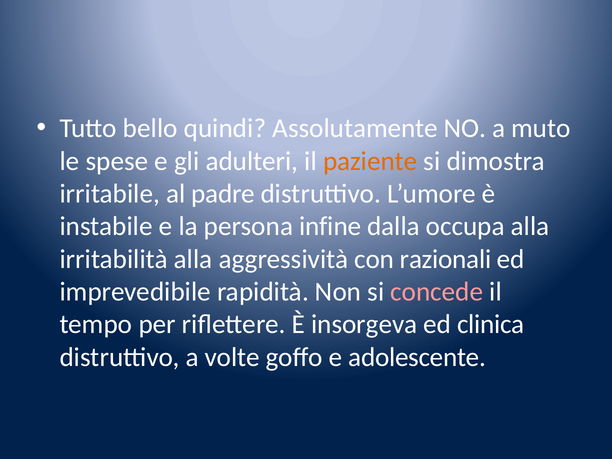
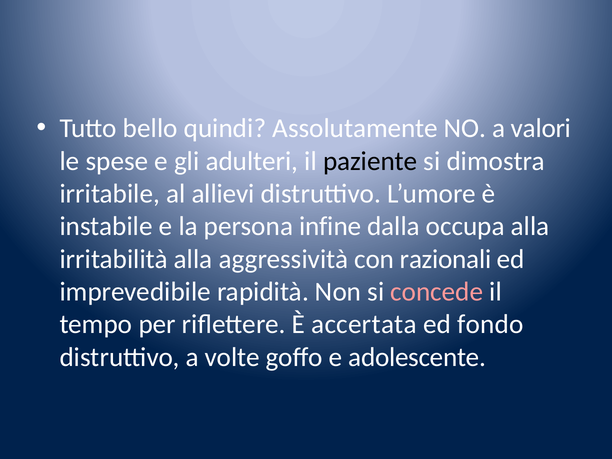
muto: muto -> valori (541, 128)
paziente colour: orange -> black (370, 161)
padre: padre -> allievi (223, 194)
insorgeva: insorgeva -> accertata (364, 324)
clinica: clinica -> fondo (491, 324)
